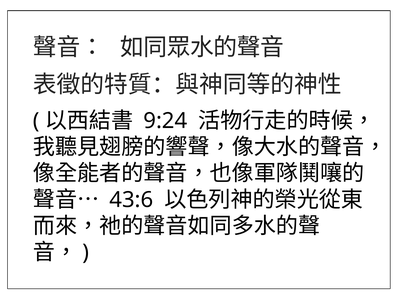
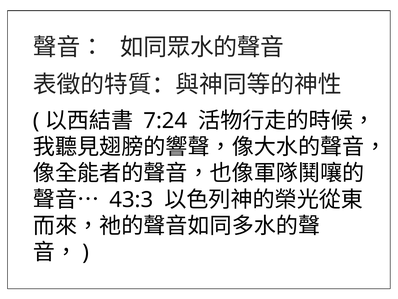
9:24: 9:24 -> 7:24 (165, 121)
43:6: 43:6 -> 43:3 (131, 199)
